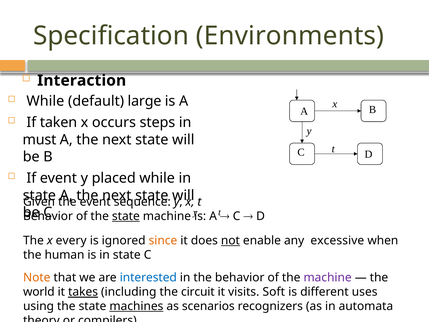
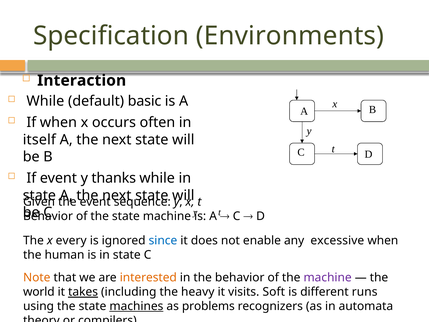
large: large -> basic (145, 101)
If taken: taken -> when (58, 122)
steps: steps -> often (157, 122)
must: must -> itself (39, 140)
placed: placed -> thanks (114, 178)
state underline: present -> none (126, 216)
since colour: orange -> blue (163, 240)
not underline: present -> none (230, 240)
interested colour: blue -> orange (148, 277)
circuit: circuit -> heavy (198, 292)
uses: uses -> runs (365, 292)
scenarios: scenarios -> problems (208, 306)
